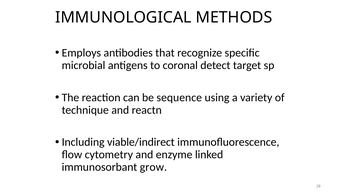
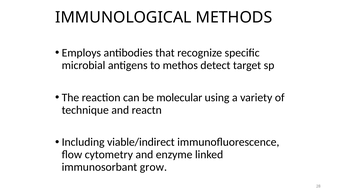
coronal: coronal -> methos (180, 65)
sequence: sequence -> molecular (179, 98)
